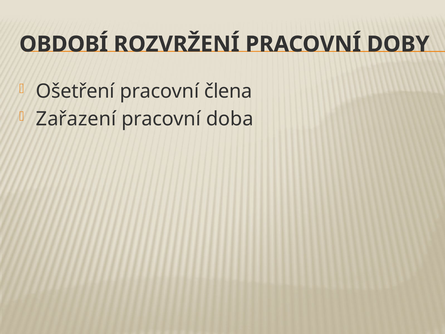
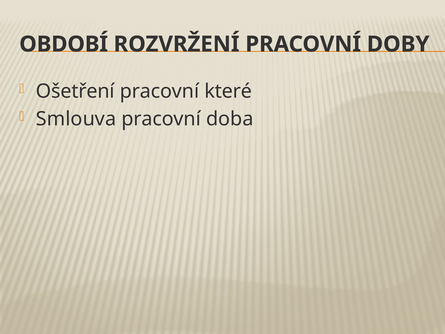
člena: člena -> které (228, 91)
Zařazení: Zařazení -> Smlouva (76, 119)
